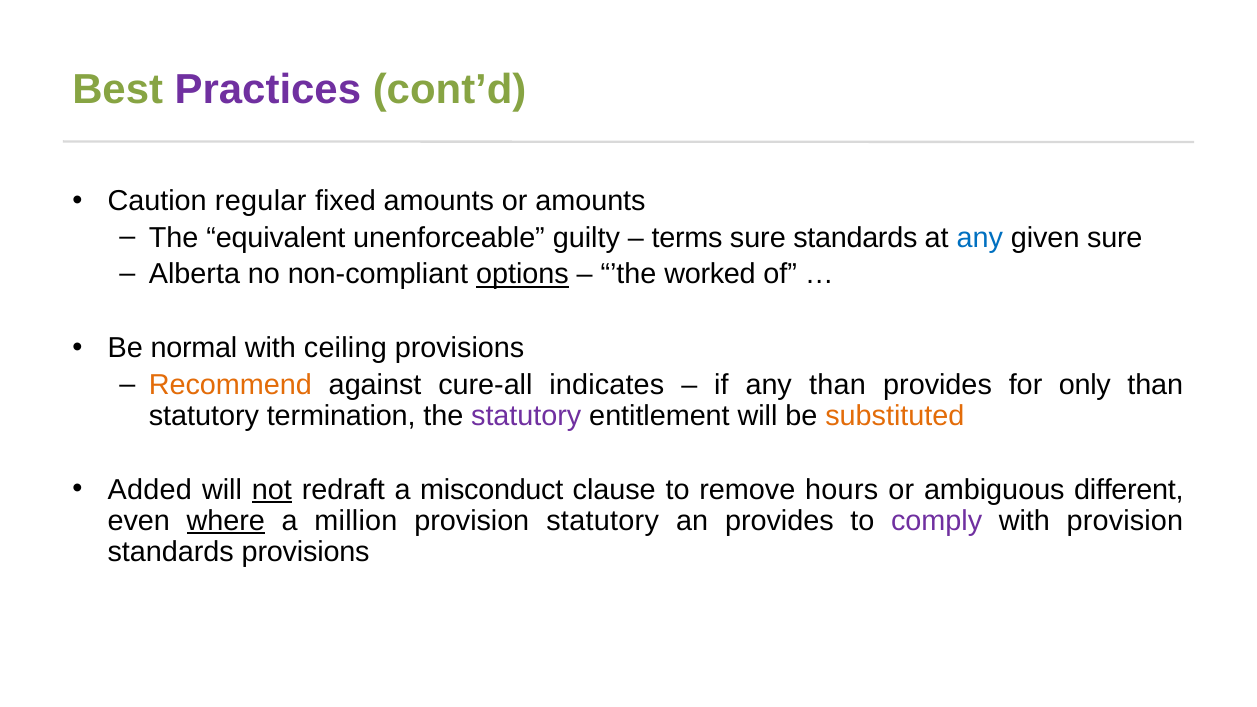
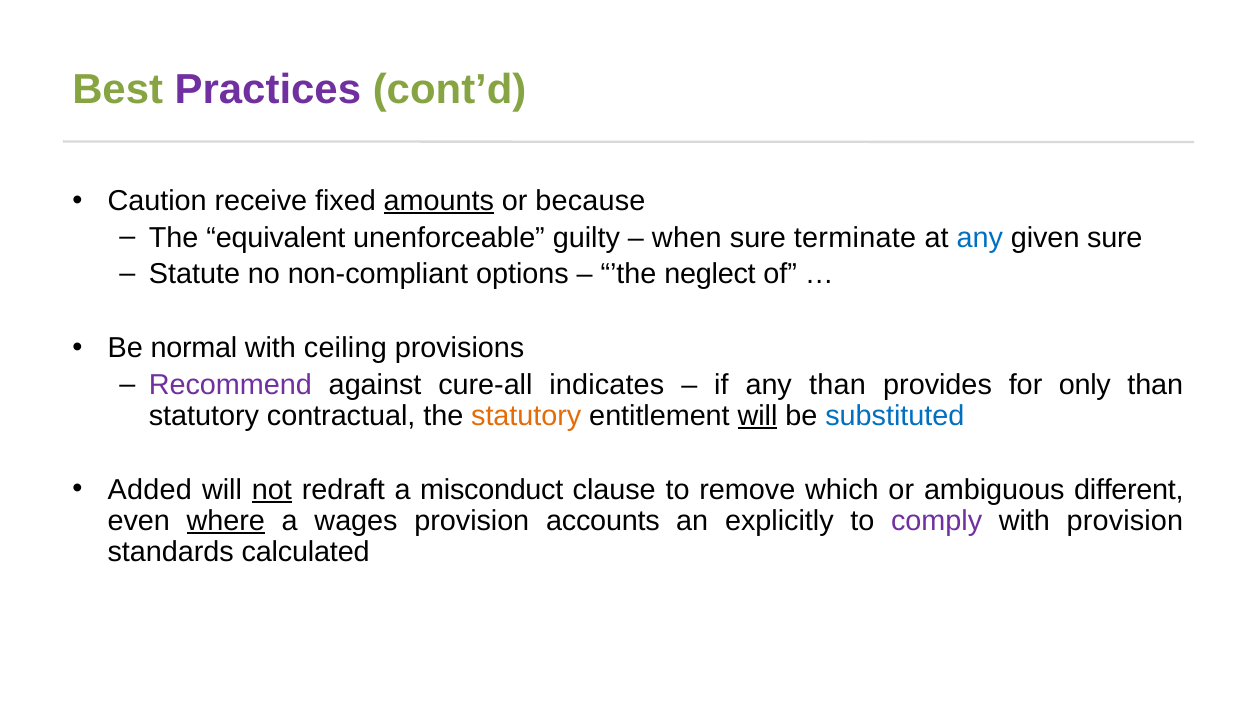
regular: regular -> receive (261, 201)
amounts underline: none -> present (439, 201)
or amounts: amounts -> because (590, 201)
terms: terms -> when (687, 238)
sure standards: standards -> terminate (855, 238)
Alberta: Alberta -> Statute (194, 274)
options underline: present -> none (522, 274)
worked: worked -> neglect (710, 274)
Recommend colour: orange -> purple (230, 385)
termination: termination -> contractual (341, 416)
statutory colour: purple -> orange (526, 416)
will underline: none -> present (758, 416)
substituted colour: orange -> blue (895, 416)
hours: hours -> which (842, 490)
million: million -> wages (356, 521)
provision statutory: statutory -> accounts (603, 521)
an provides: provides -> explicitly (779, 521)
standards provisions: provisions -> calculated (306, 552)
